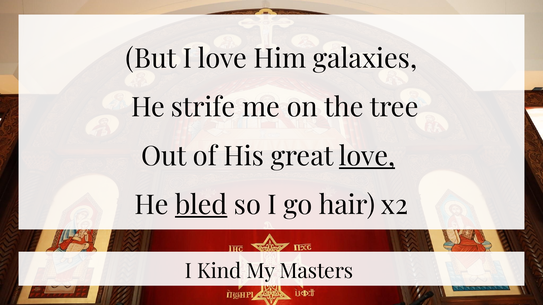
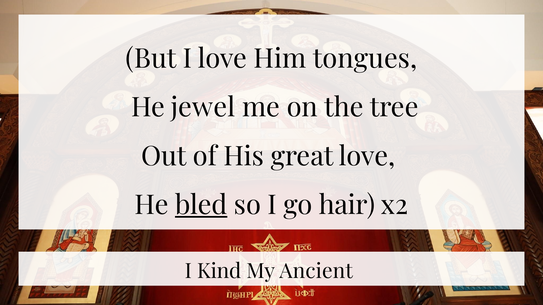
galaxies: galaxies -> tongues (365, 59)
strife: strife -> jewel (203, 108)
love underline: present -> none (367, 157)
Masters: Masters -> Ancient (316, 272)
